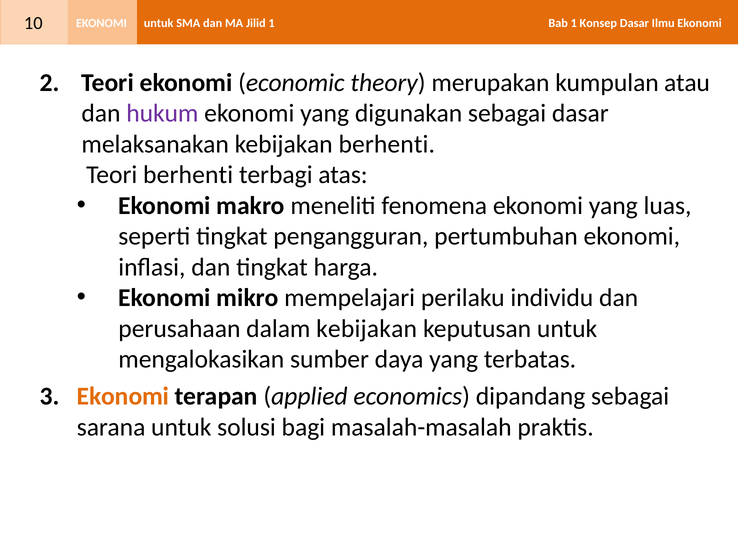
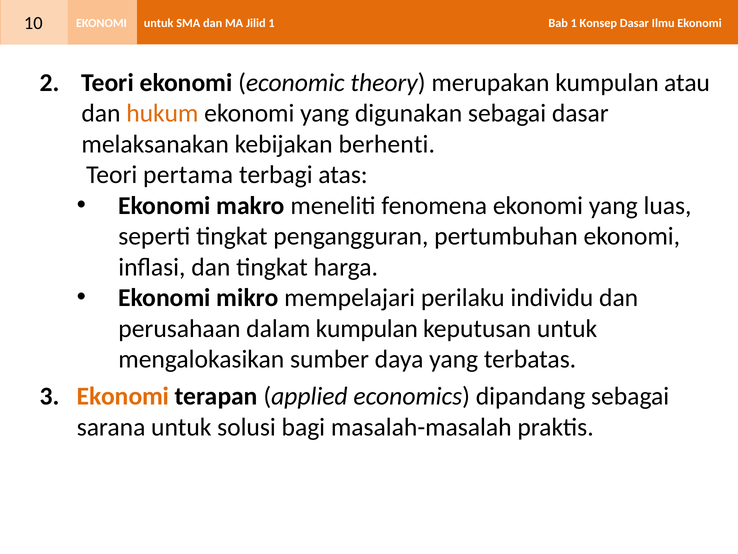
hukum colour: purple -> orange (162, 113)
Teori berhenti: berhenti -> pertama (188, 175)
dalam kebijakan: kebijakan -> kumpulan (367, 328)
